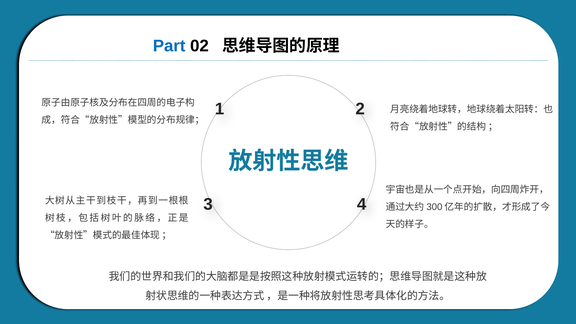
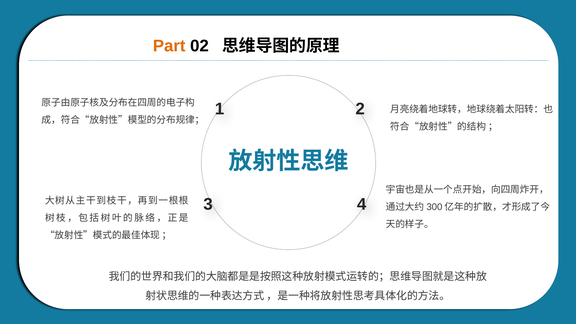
Part colour: blue -> orange (169, 46)
